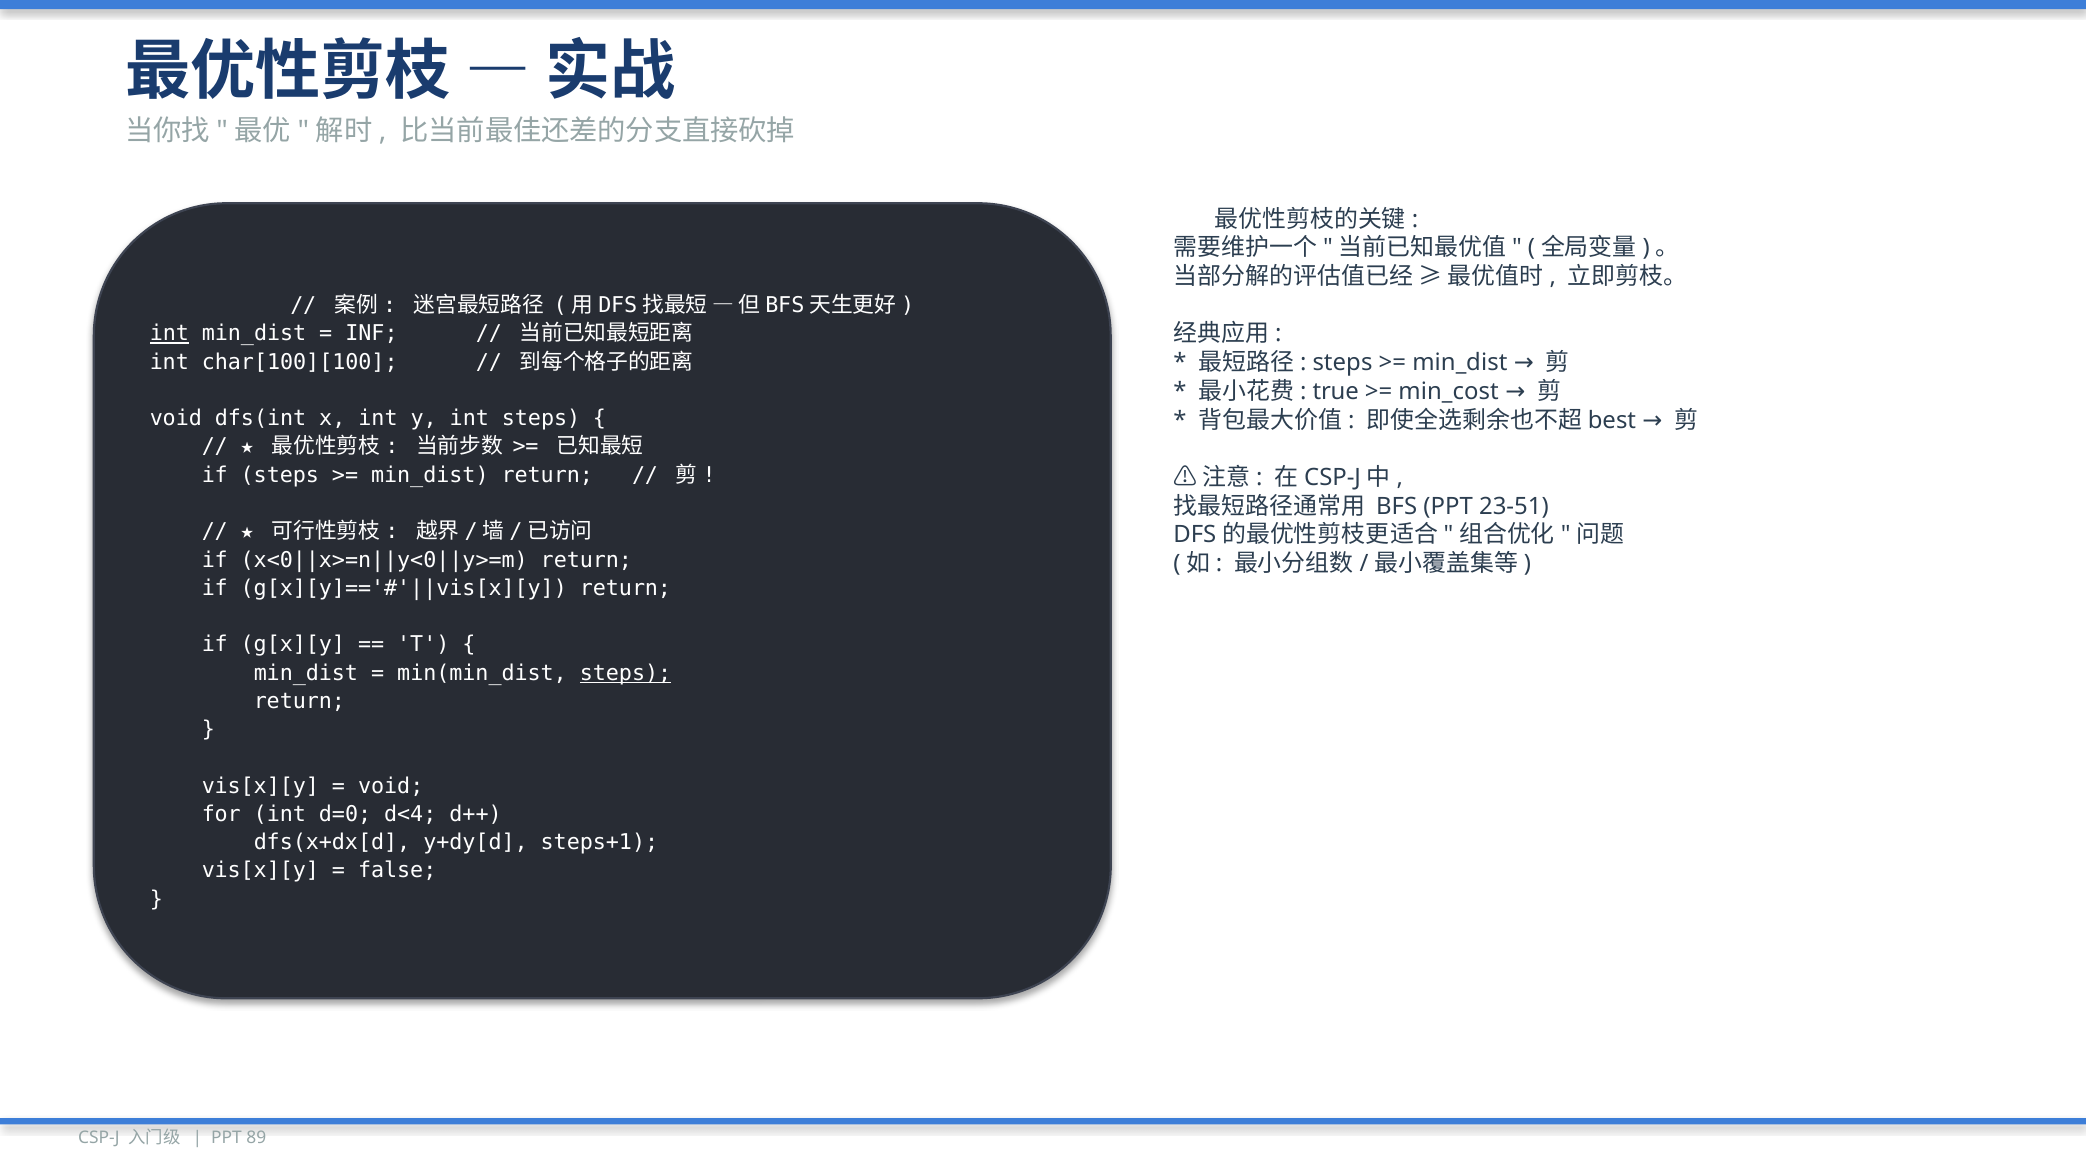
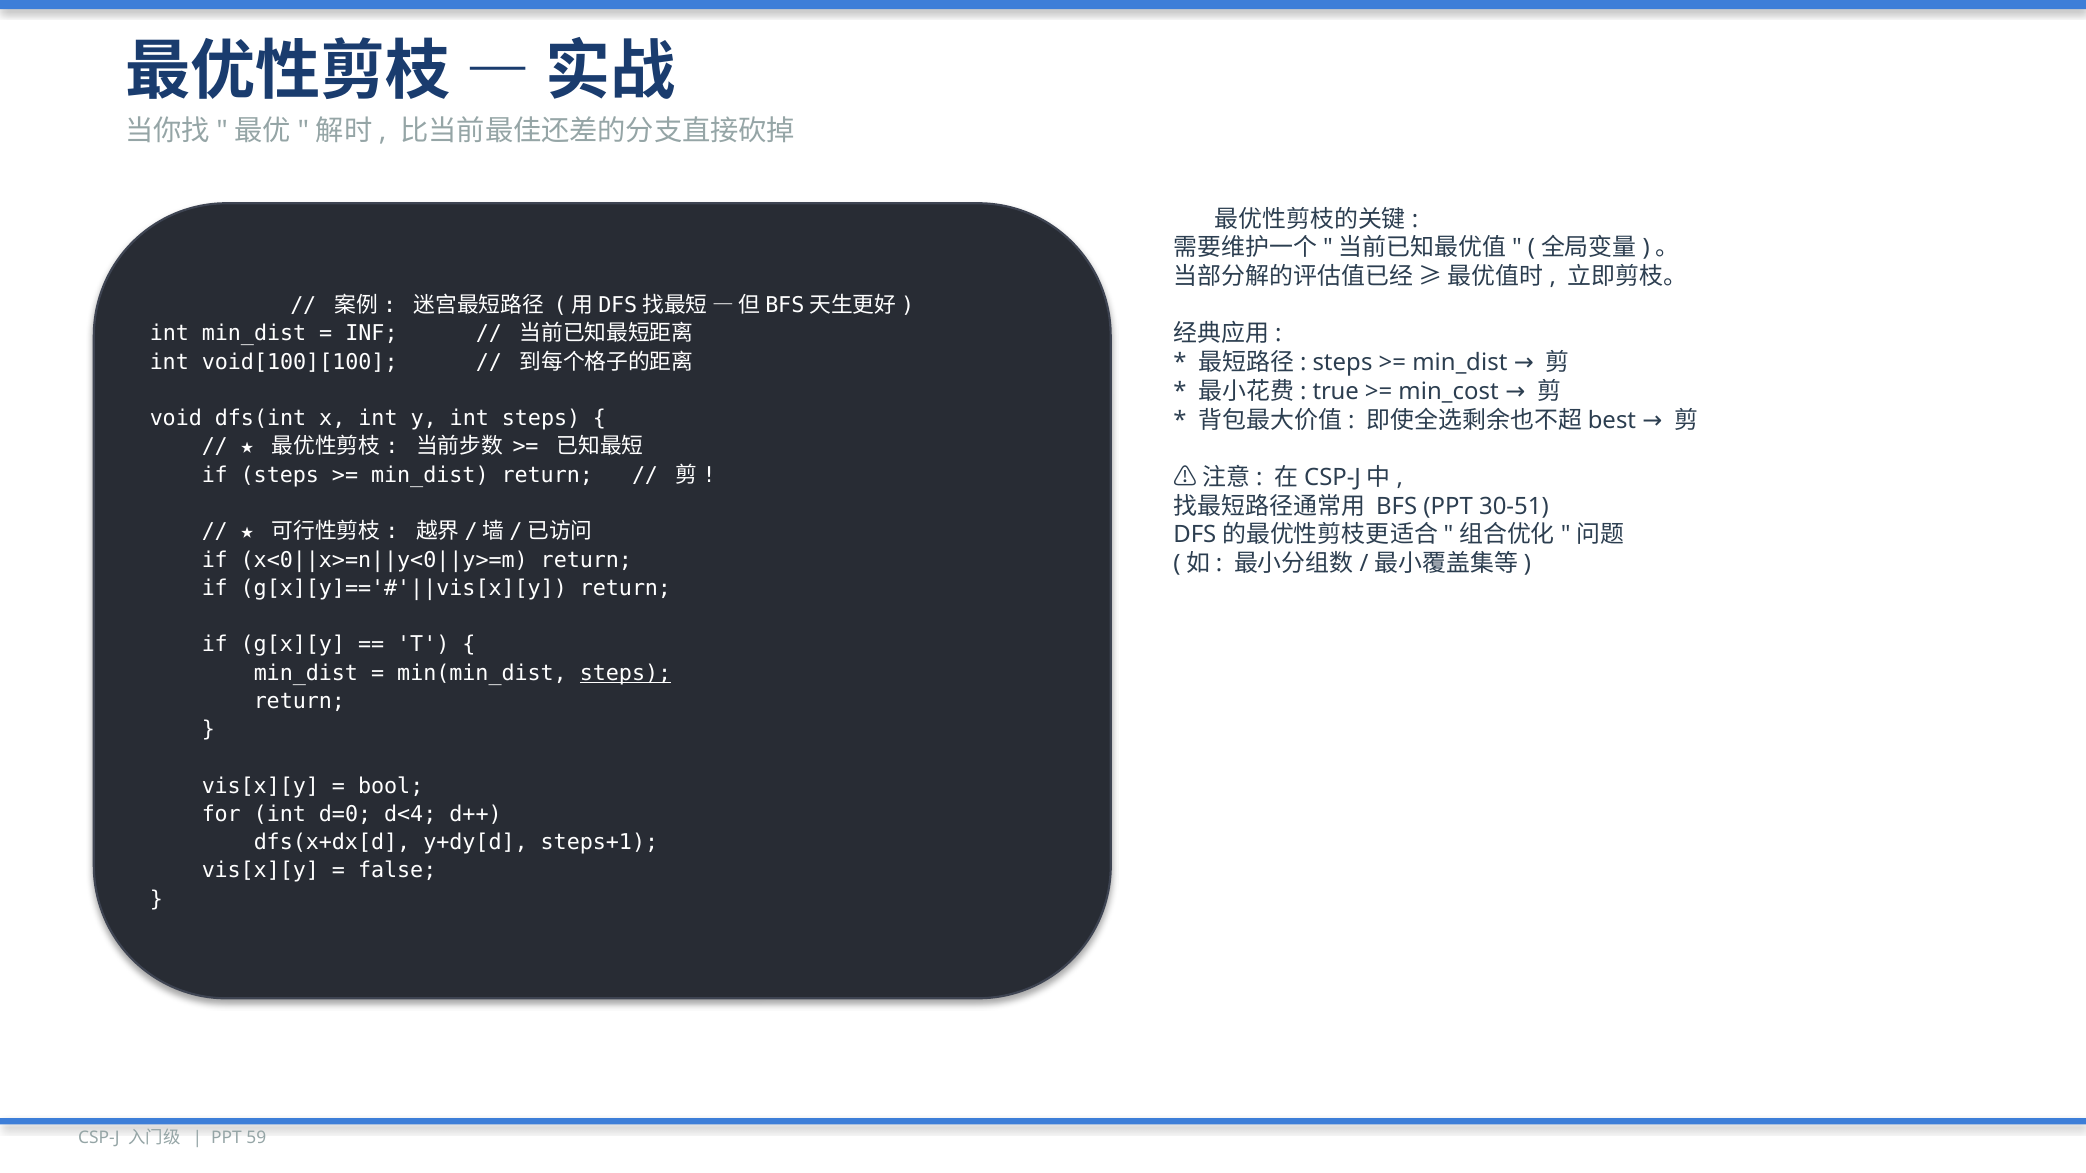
int underline: present -> none (169, 334)
char[100][100: char[100][100 -> void[100][100 (300, 362)
23-51: 23-51 -> 30-51 (1514, 506)
void: void -> bool (391, 786)
89: 89 -> 59 (256, 1138)
